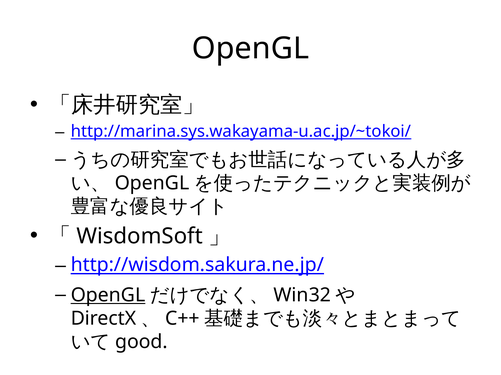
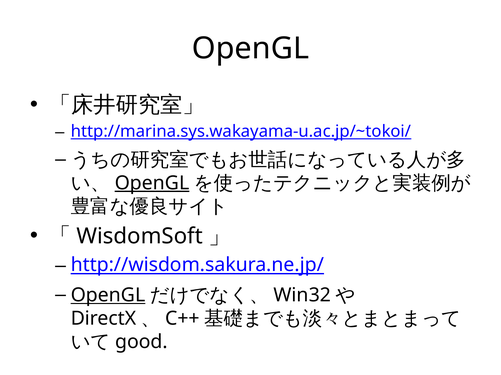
OpenGL underline: none -> present (152, 183)
